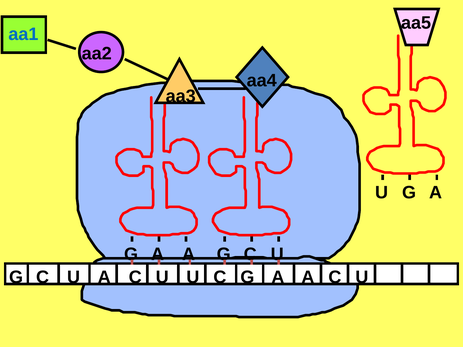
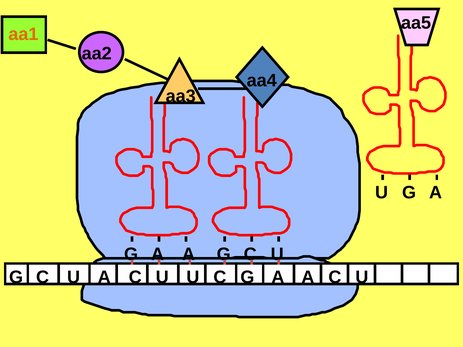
aa1 colour: blue -> orange (23, 34)
